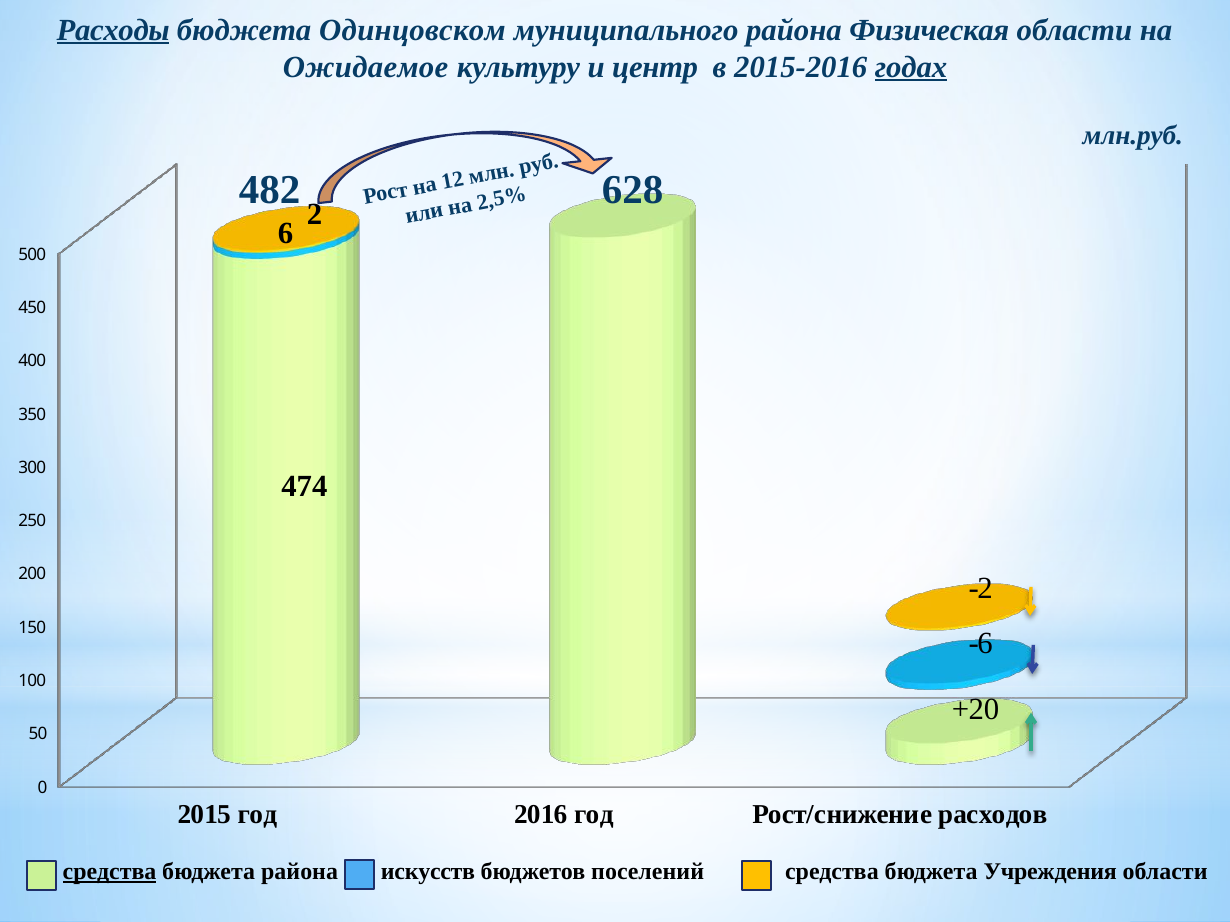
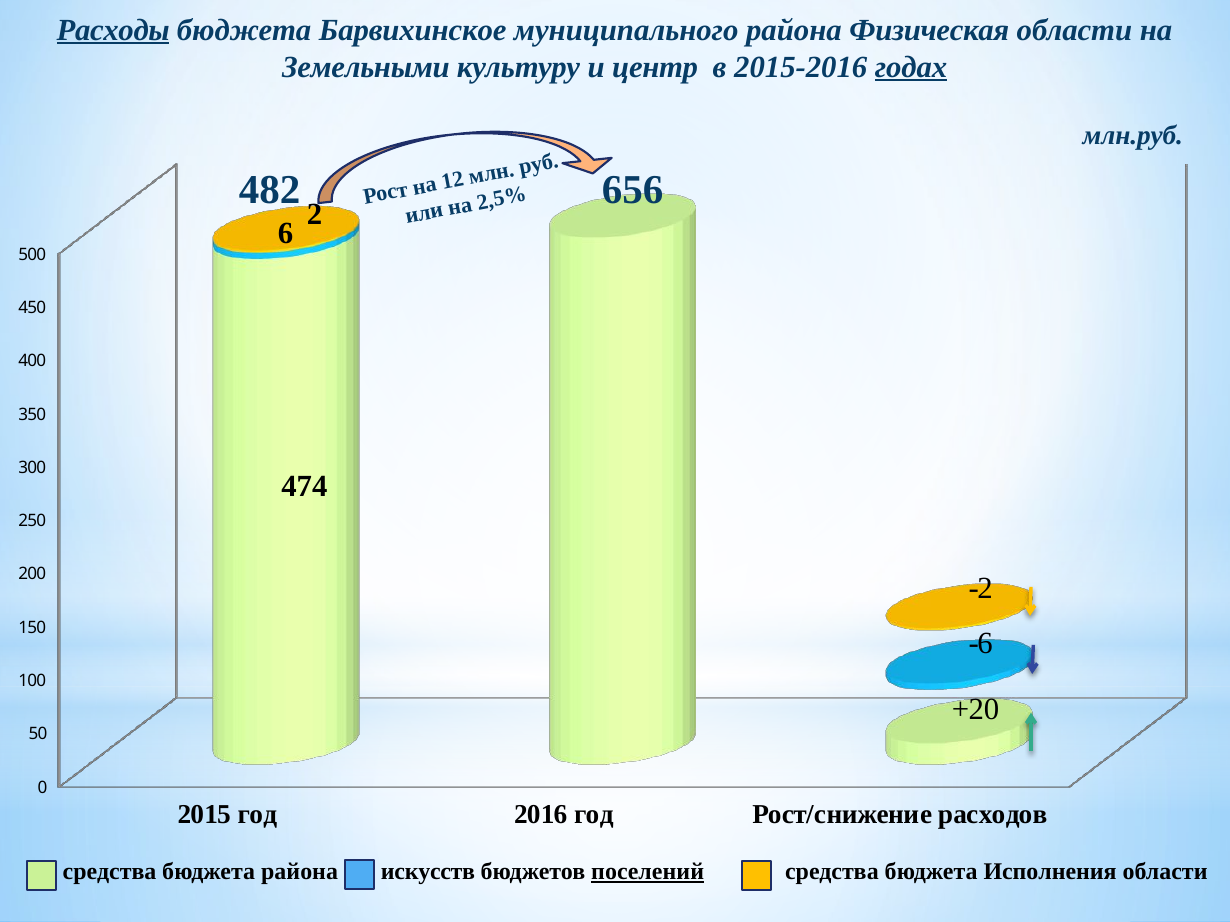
Одинцовском: Одинцовском -> Барвихинское (413, 30)
Ожидаемое: Ожидаемое -> Земельными (366, 67)
628: 628 -> 656 (633, 190)
средства underline: present -> none (110, 872)
поселений underline: none -> present (648, 872)
Учреждения: Учреждения -> Исполнения (1050, 872)
